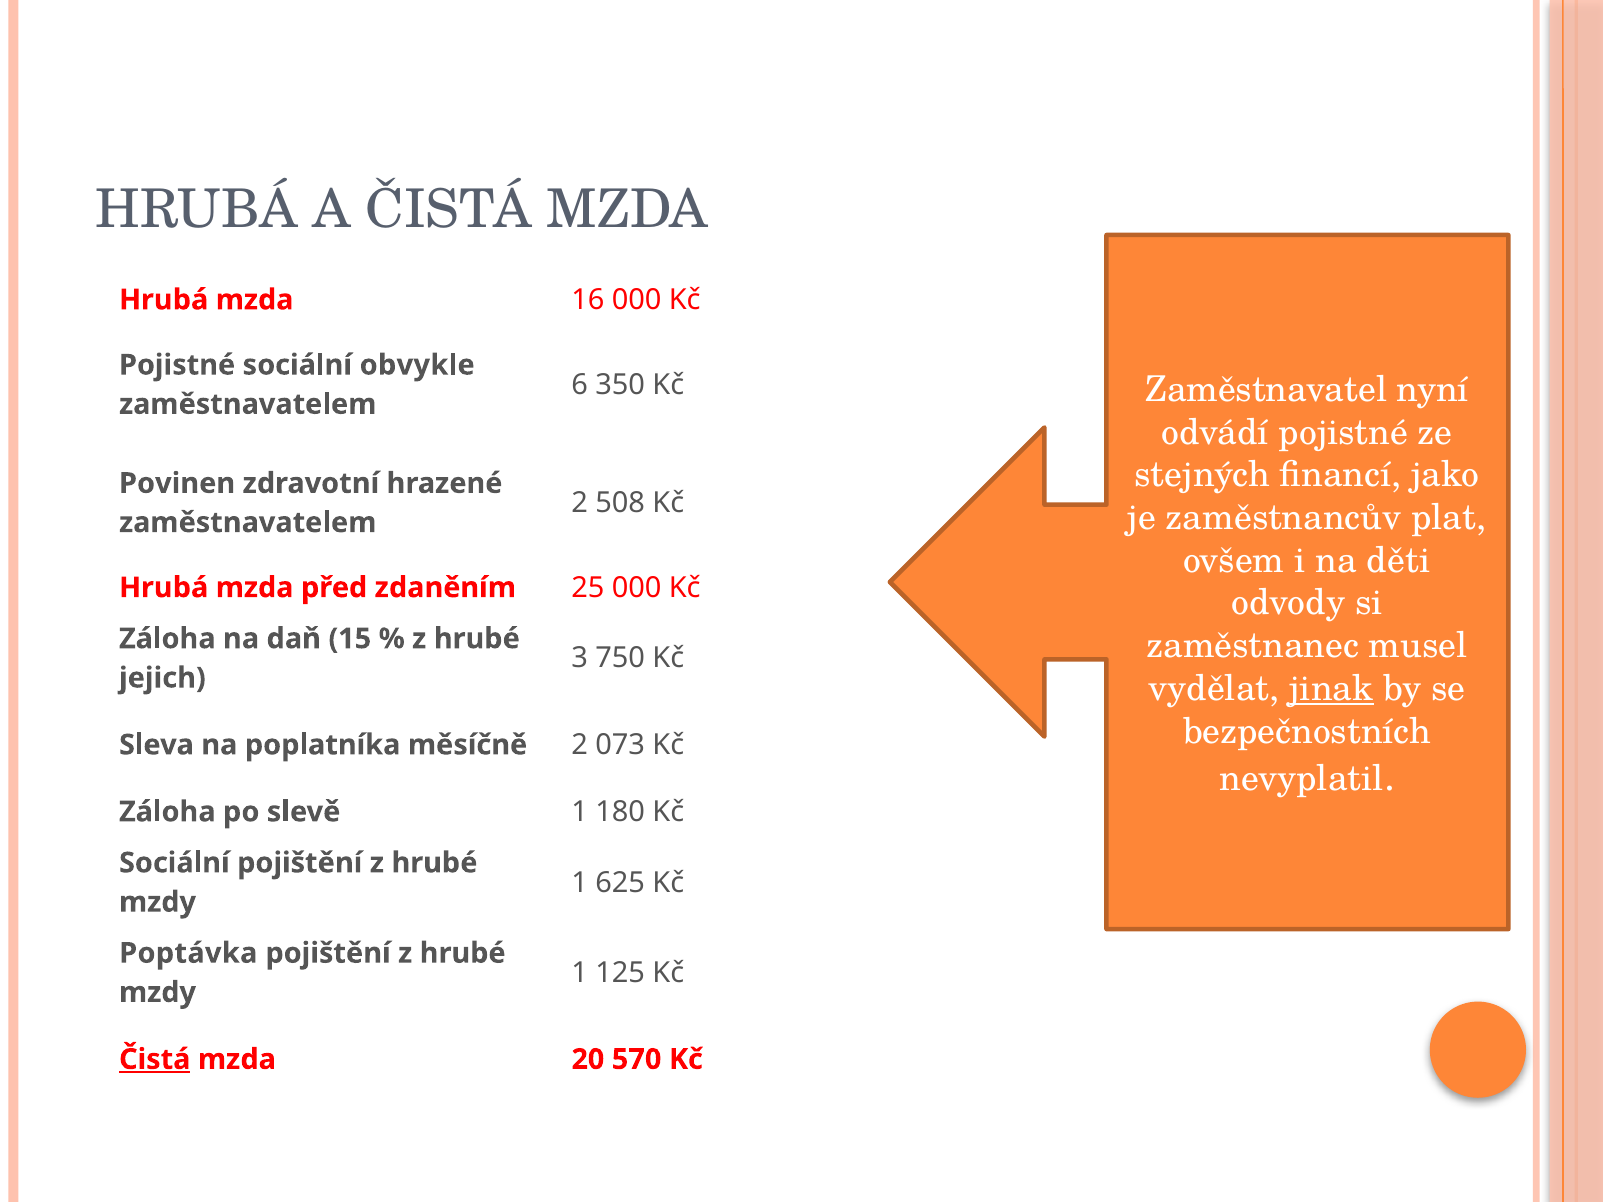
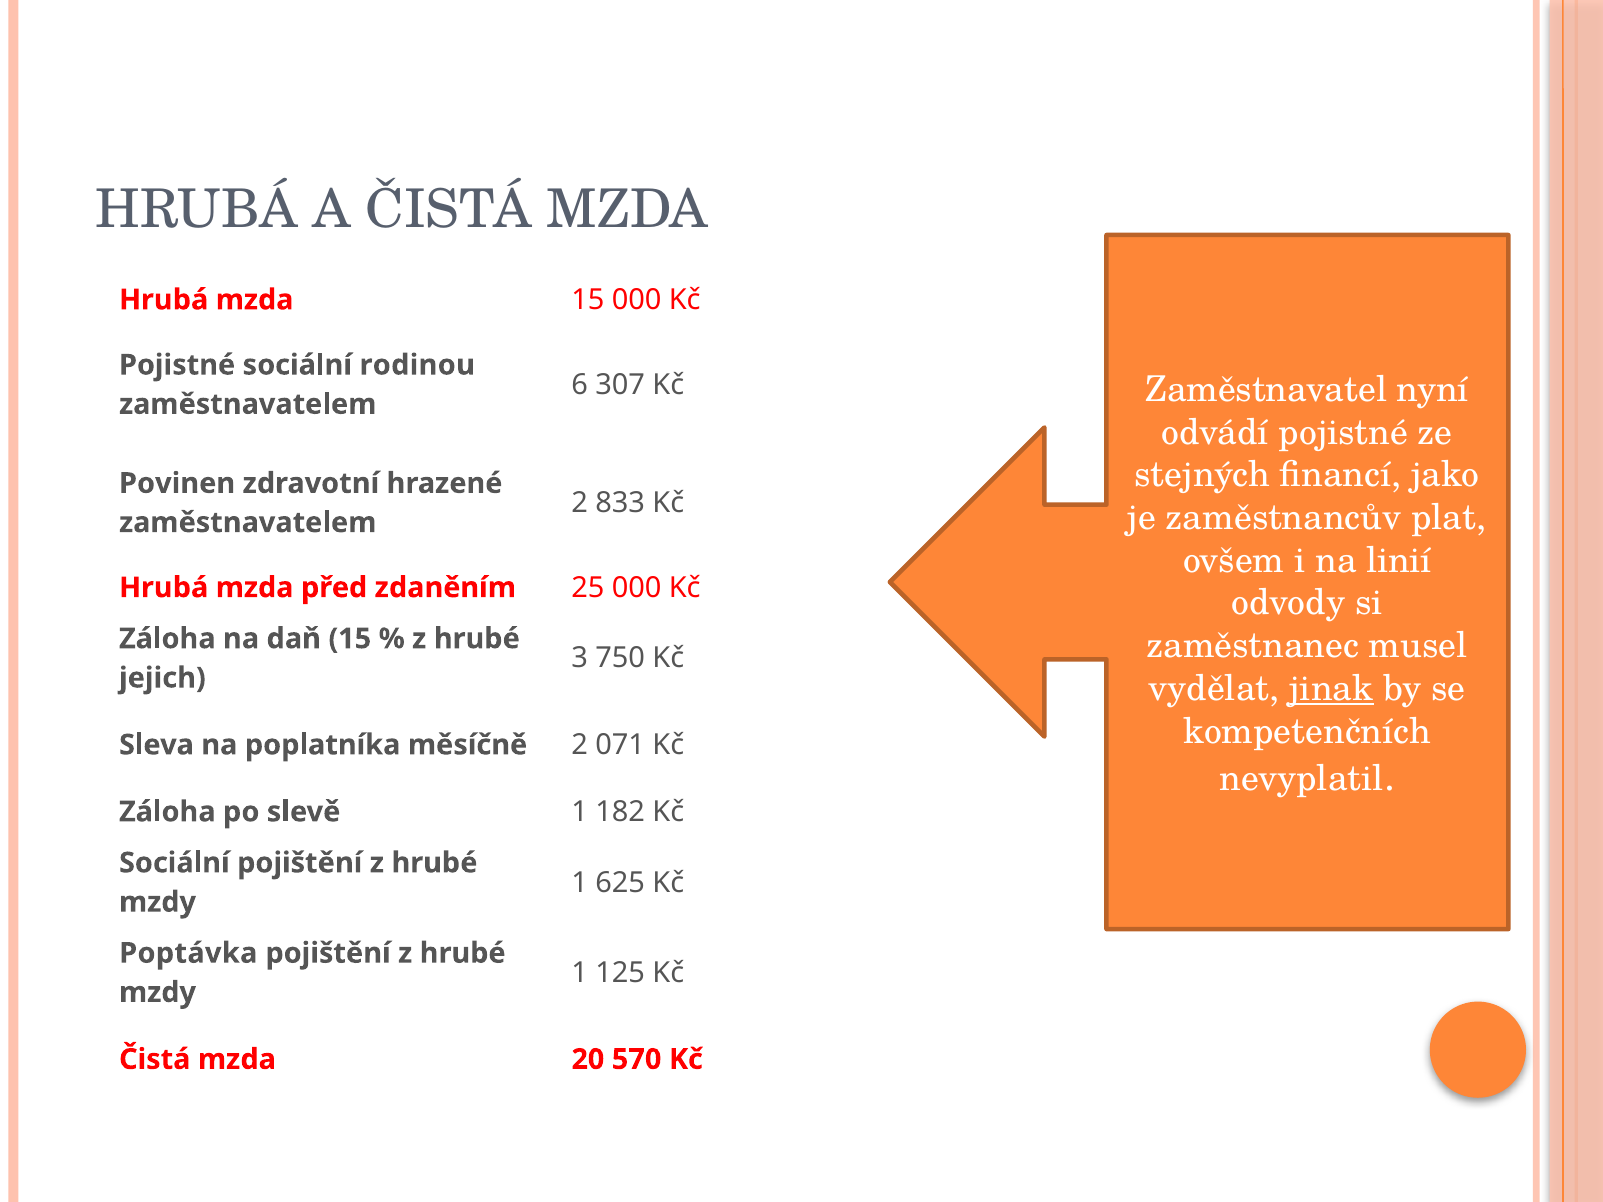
mzda 16: 16 -> 15 (588, 300)
obvykle: obvykle -> rodinou (417, 365)
350: 350 -> 307 (620, 385)
508: 508 -> 833 (620, 503)
děti: děti -> linií (1399, 561)
bezpečnostních: bezpečnostních -> kompetenčních (1307, 732)
073: 073 -> 071 (620, 745)
180: 180 -> 182 (620, 812)
Čistá underline: present -> none (155, 1060)
